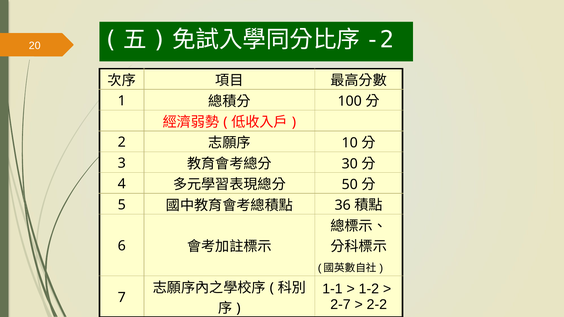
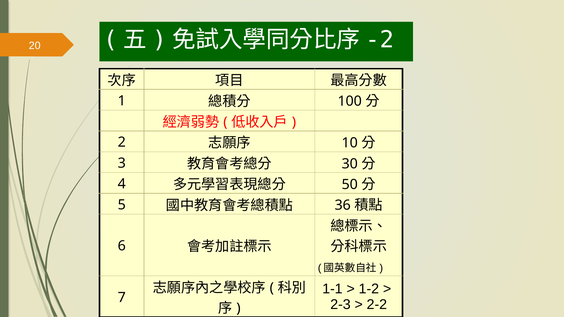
2-7: 2-7 -> 2-3 (340, 305)
